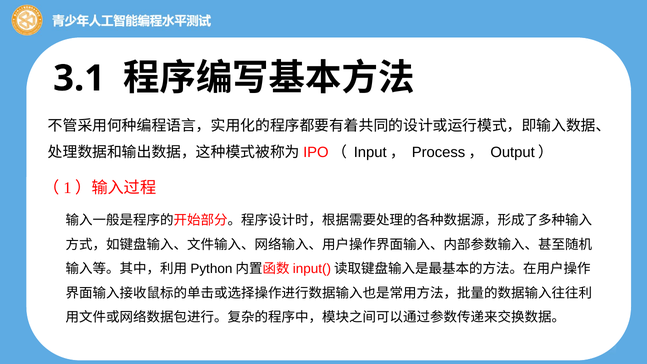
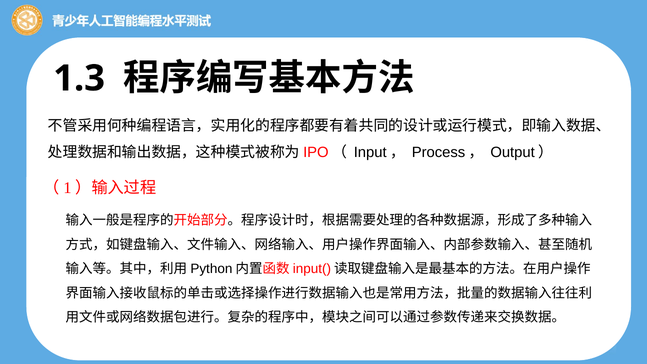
3.1: 3.1 -> 1.3 (79, 78)
